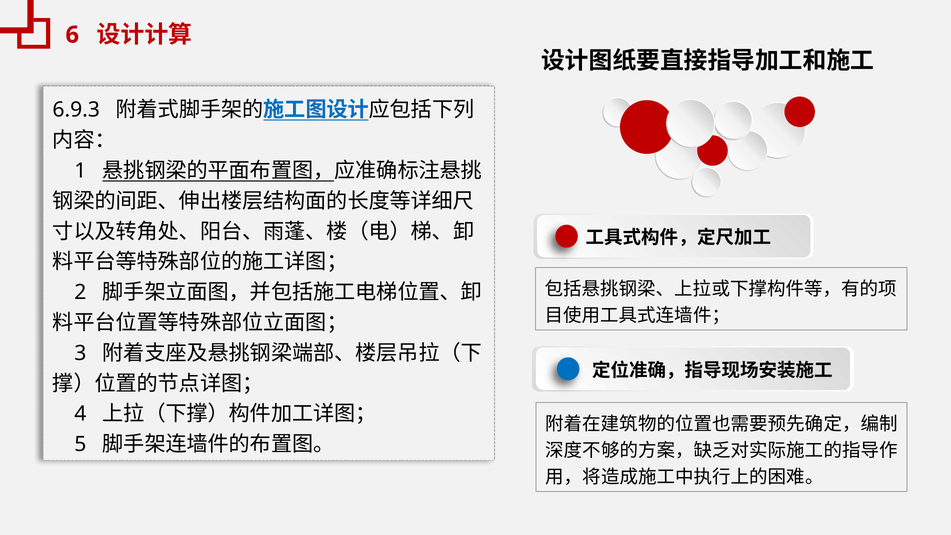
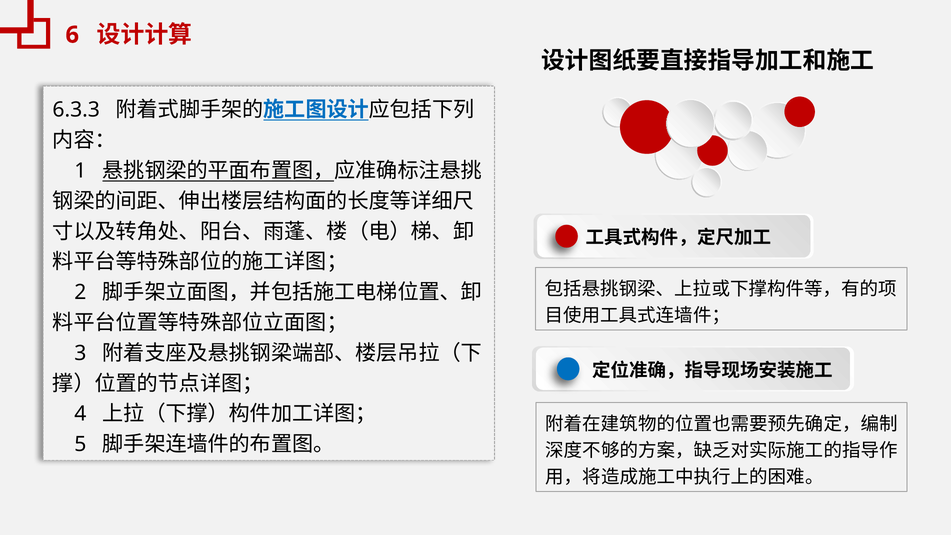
6.9.3: 6.9.3 -> 6.3.3 (76, 110)
